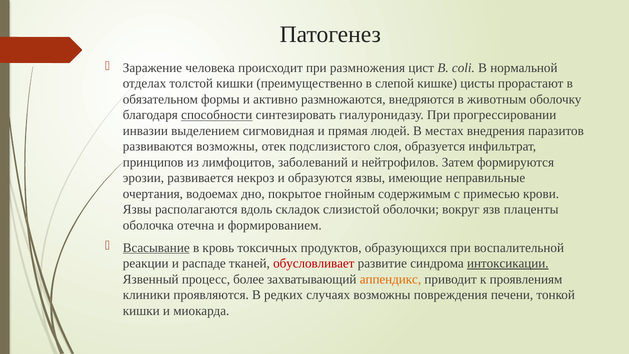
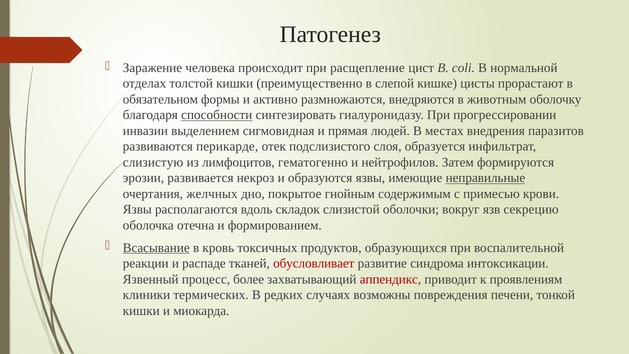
размножения: размножения -> расщепление (367, 68)
развиваются возможны: возможны -> перикарде (227, 147)
принципов: принципов -> слизистую (153, 162)
заболеваний: заболеваний -> гематогенно (313, 162)
неправильные underline: none -> present (485, 178)
водоемах: водоемах -> желчных (212, 194)
плаценты: плаценты -> секрецию (531, 210)
интоксикации underline: present -> none (508, 263)
аппендикс colour: orange -> red (390, 279)
проявляются: проявляются -> термических (211, 295)
